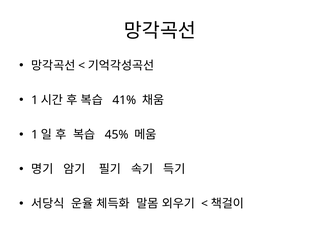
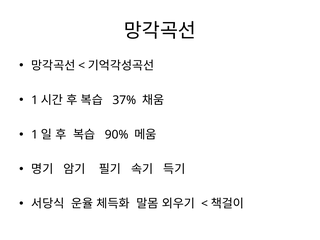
41%: 41% -> 37% (124, 100)
45%: 45% -> 90% (117, 135)
